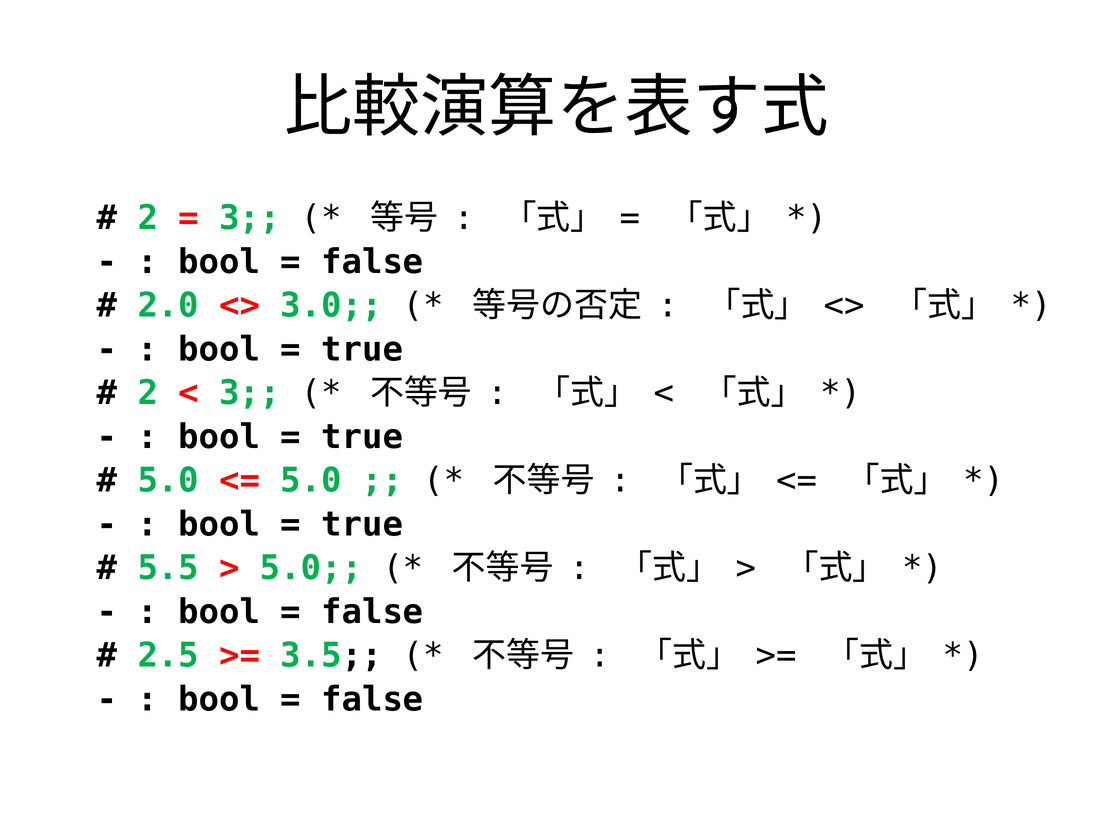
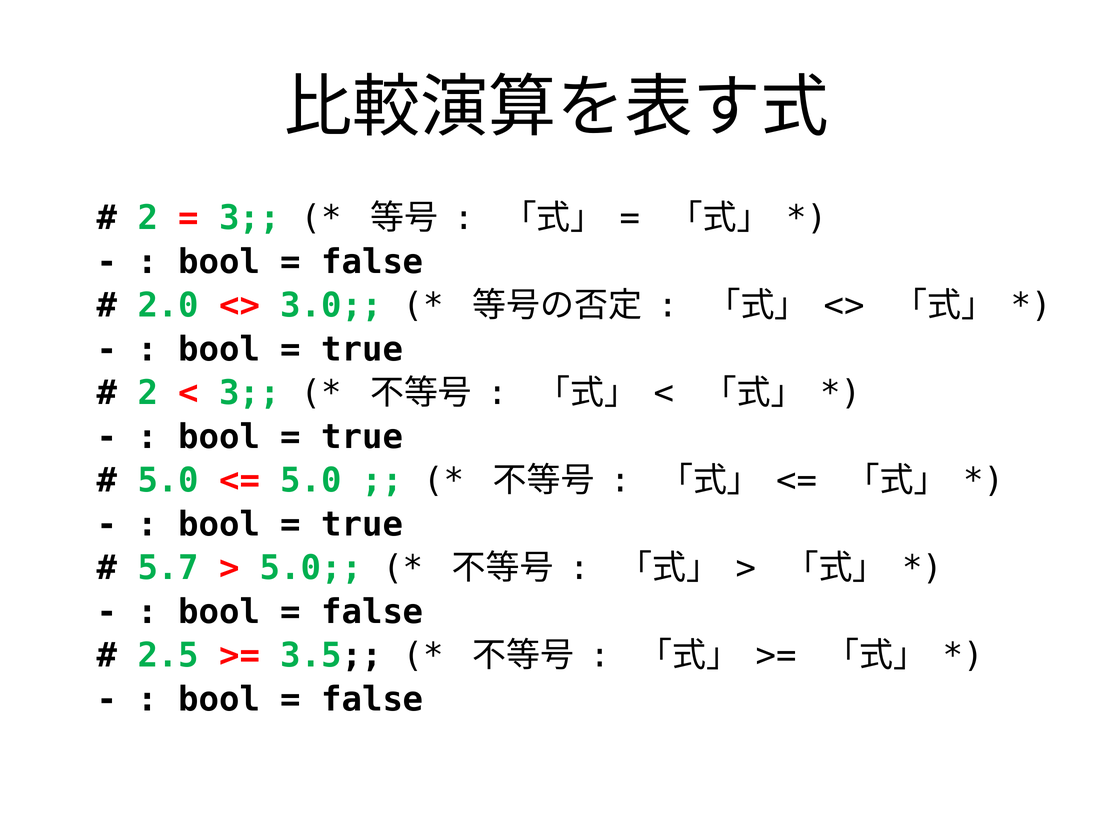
5.5: 5.5 -> 5.7 (168, 568)
